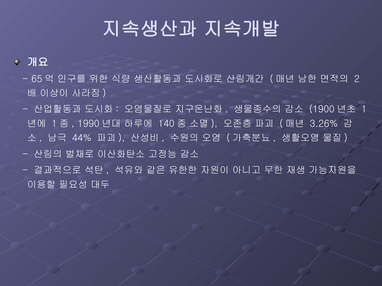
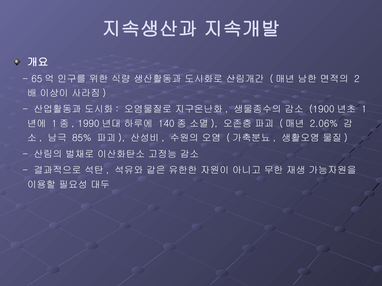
3.26%: 3.26% -> 2.06% (324, 124)
44%: 44% -> 85% (82, 138)
